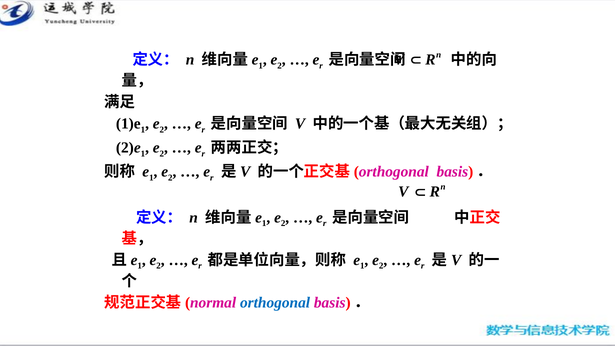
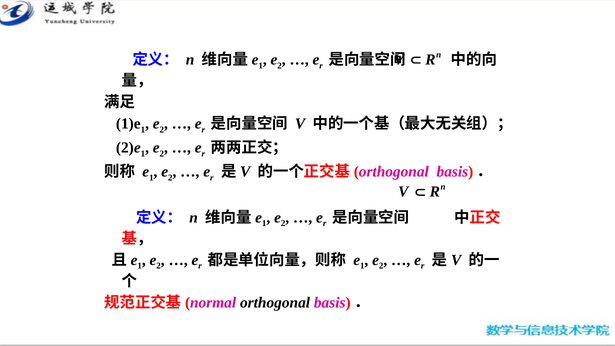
orthogonal colour: blue -> black (275, 302)
